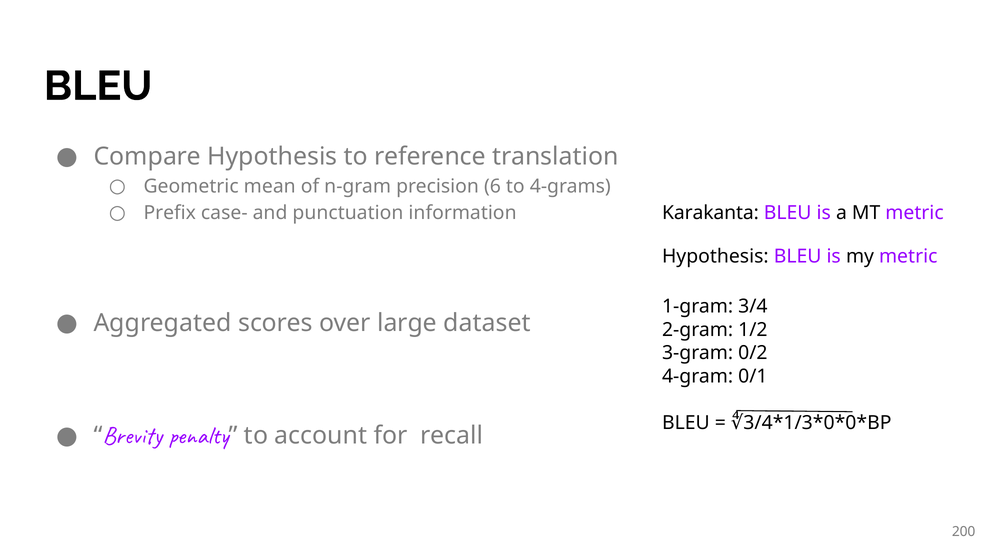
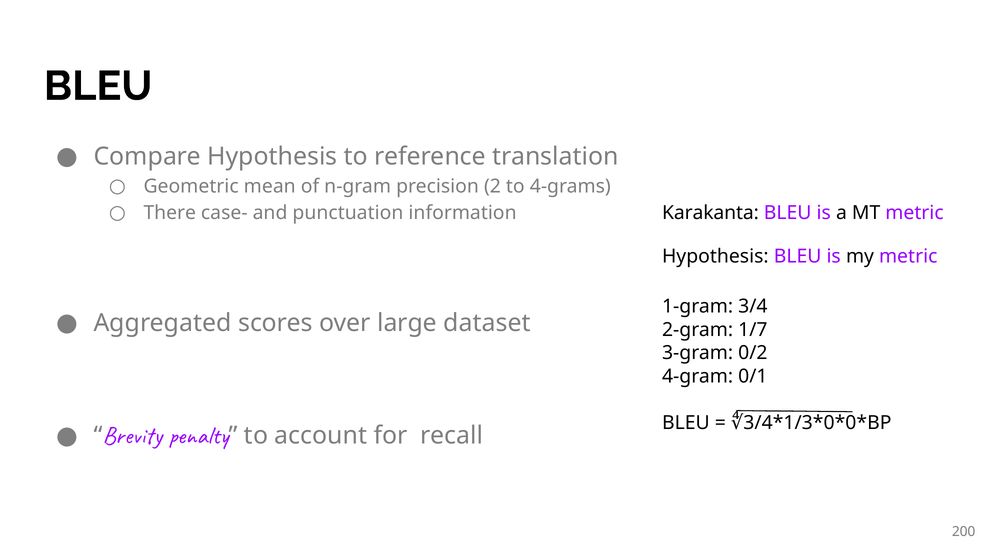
6: 6 -> 2 (493, 186)
Prefix: Prefix -> There (170, 213)
1/2: 1/2 -> 1/7 (753, 330)
